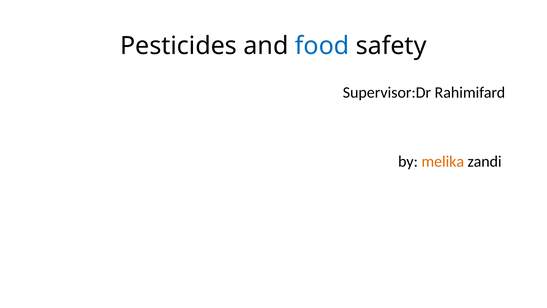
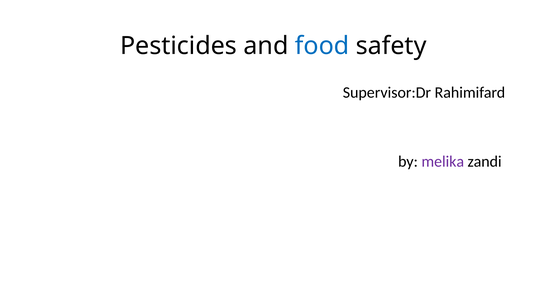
melika colour: orange -> purple (443, 161)
